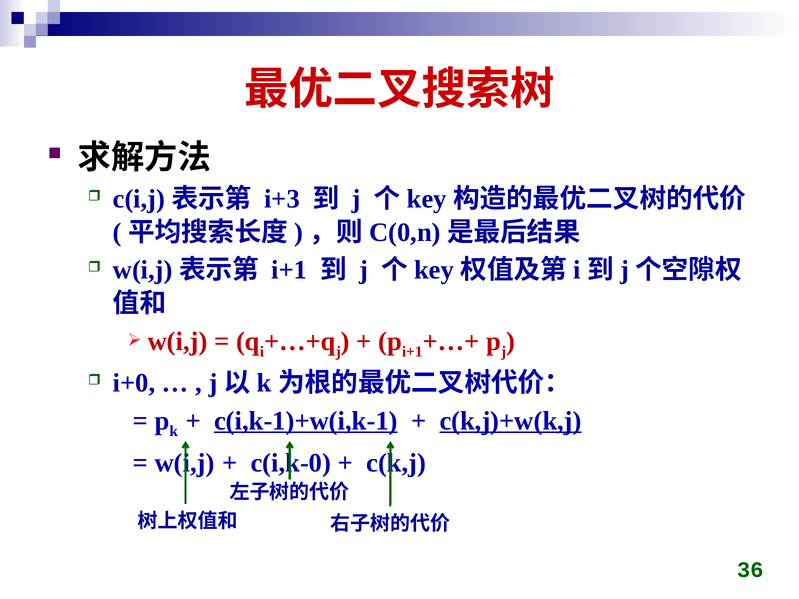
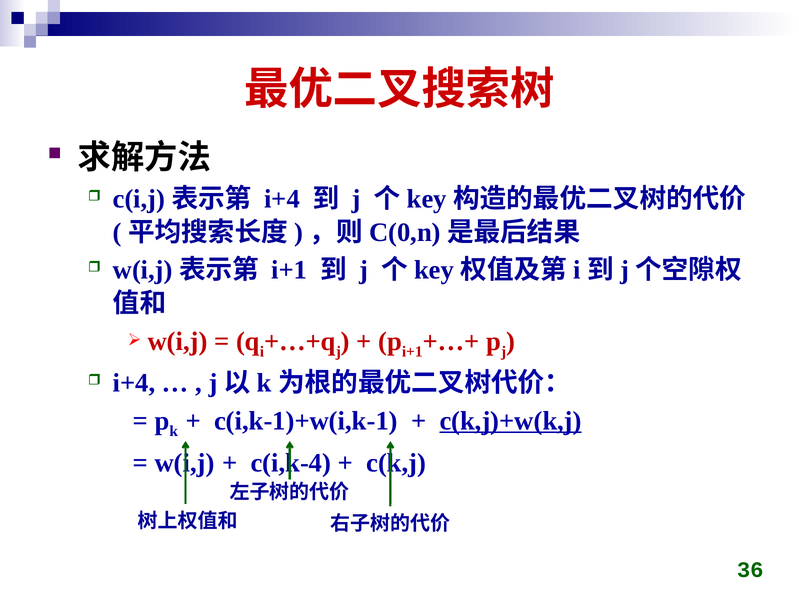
i+3: i+3 -> i+4 (282, 199)
i+0: i+0 -> i+4 (134, 383)
c(i,k-1)+w(i,k-1 underline: present -> none (306, 421)
c(i,k-0: c(i,k-0 -> c(i,k-4 (291, 463)
